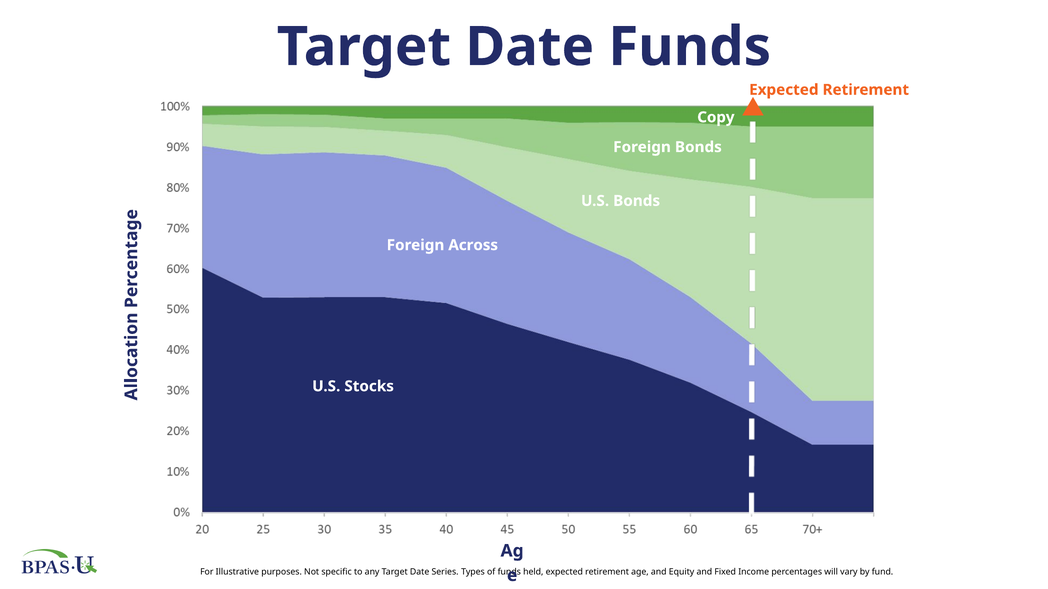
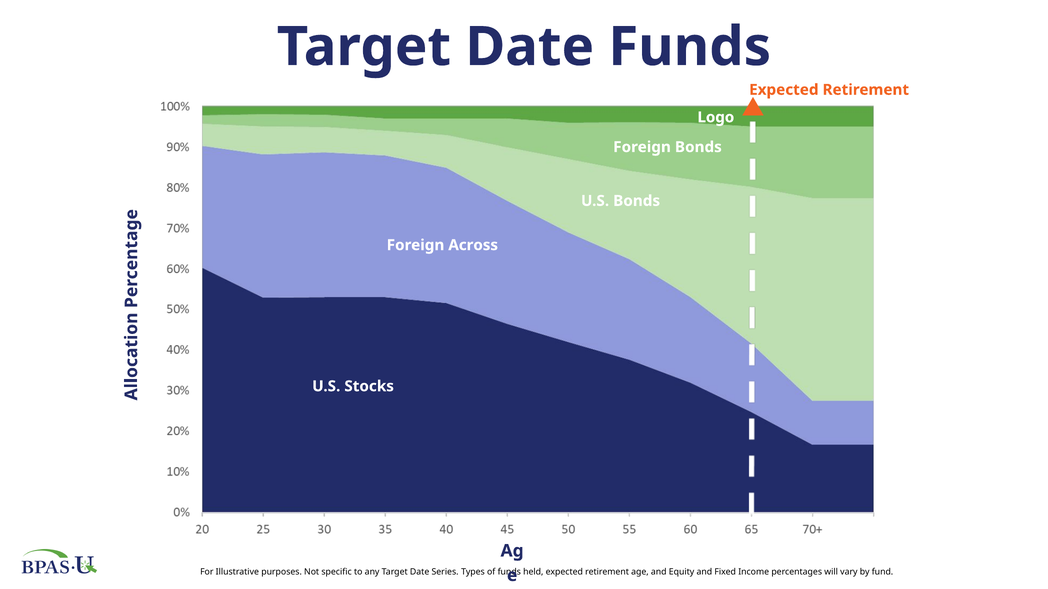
Copy: Copy -> Logo (716, 117)
